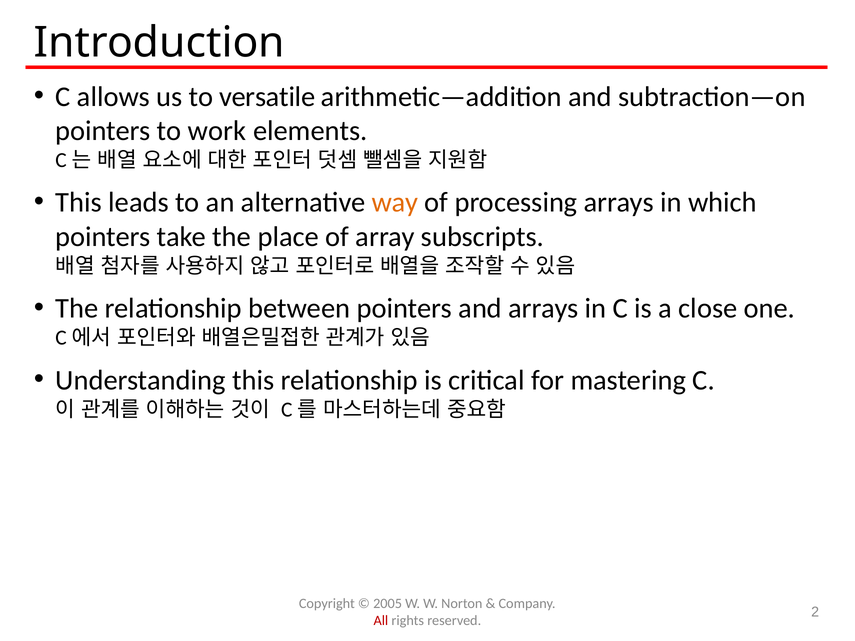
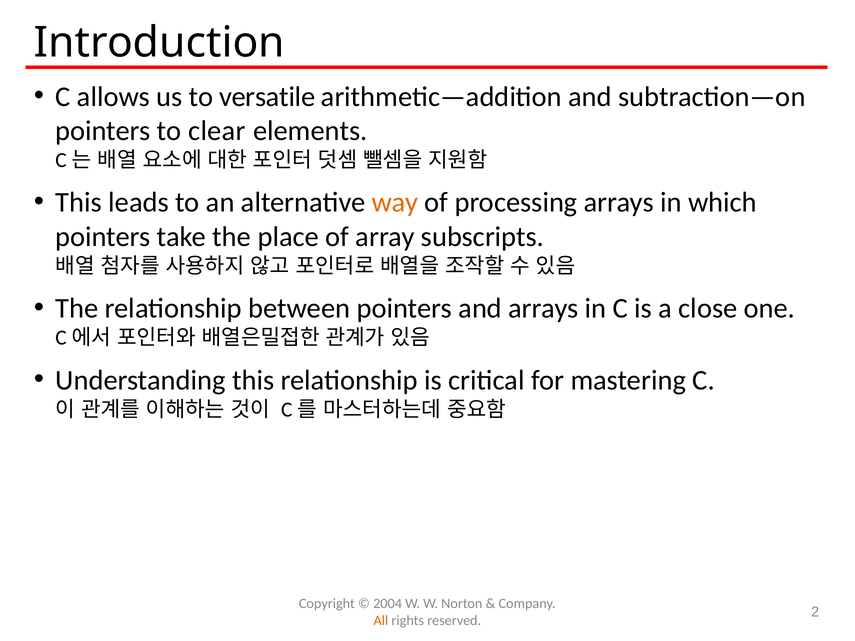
work: work -> clear (217, 131)
2005: 2005 -> 2004 (388, 604)
All colour: red -> orange (381, 621)
